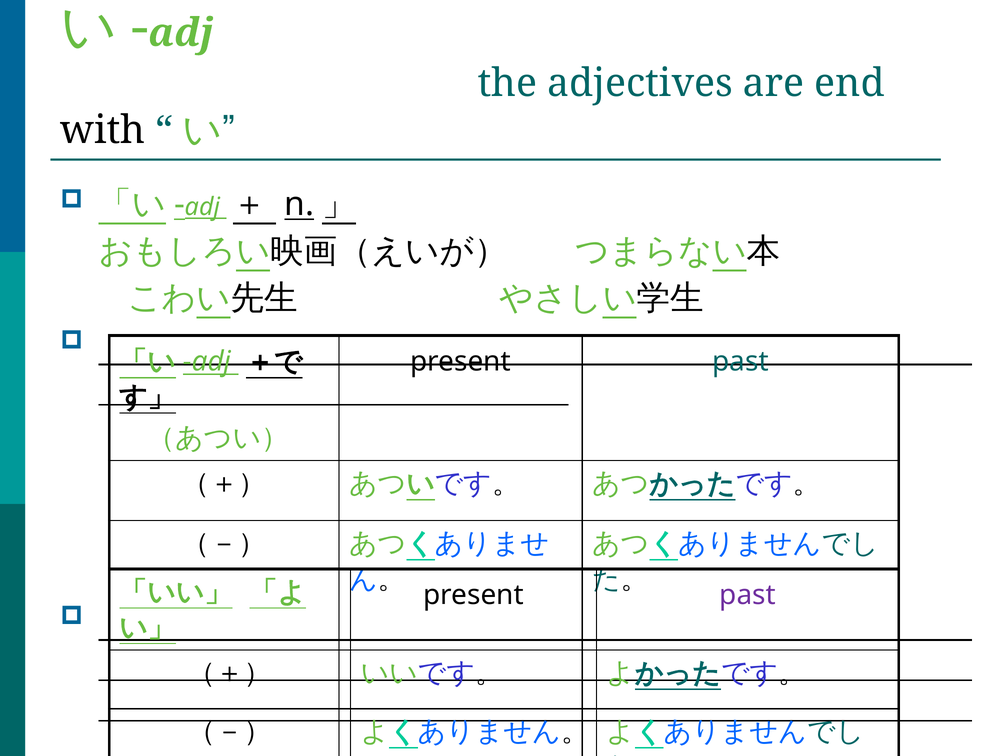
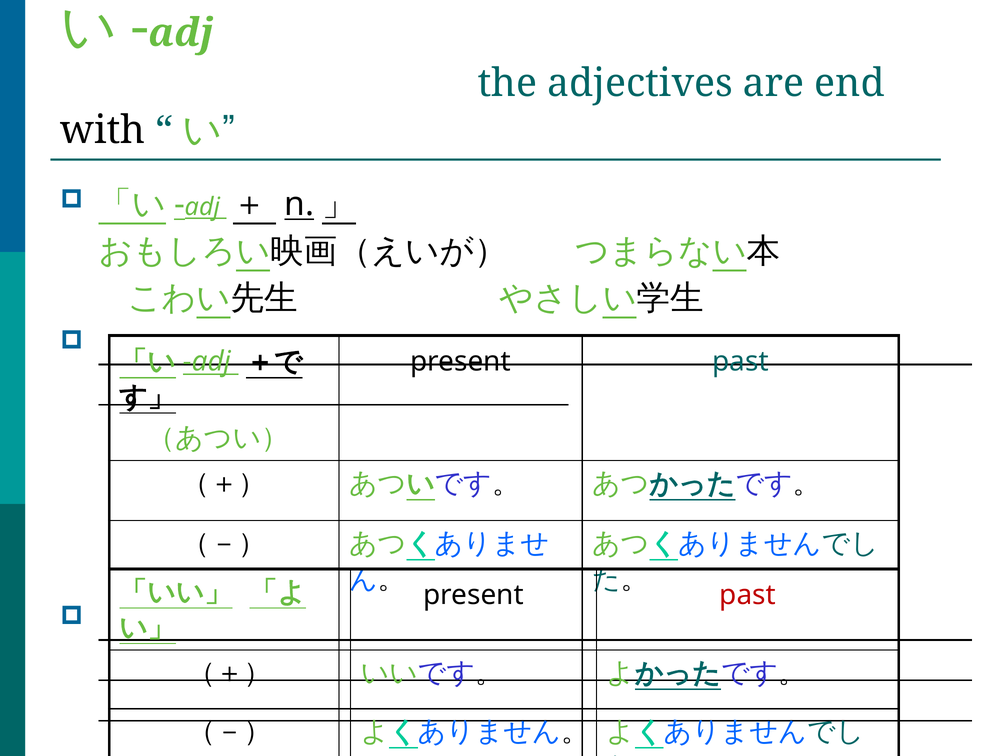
past colour: purple -> red (748, 595)
